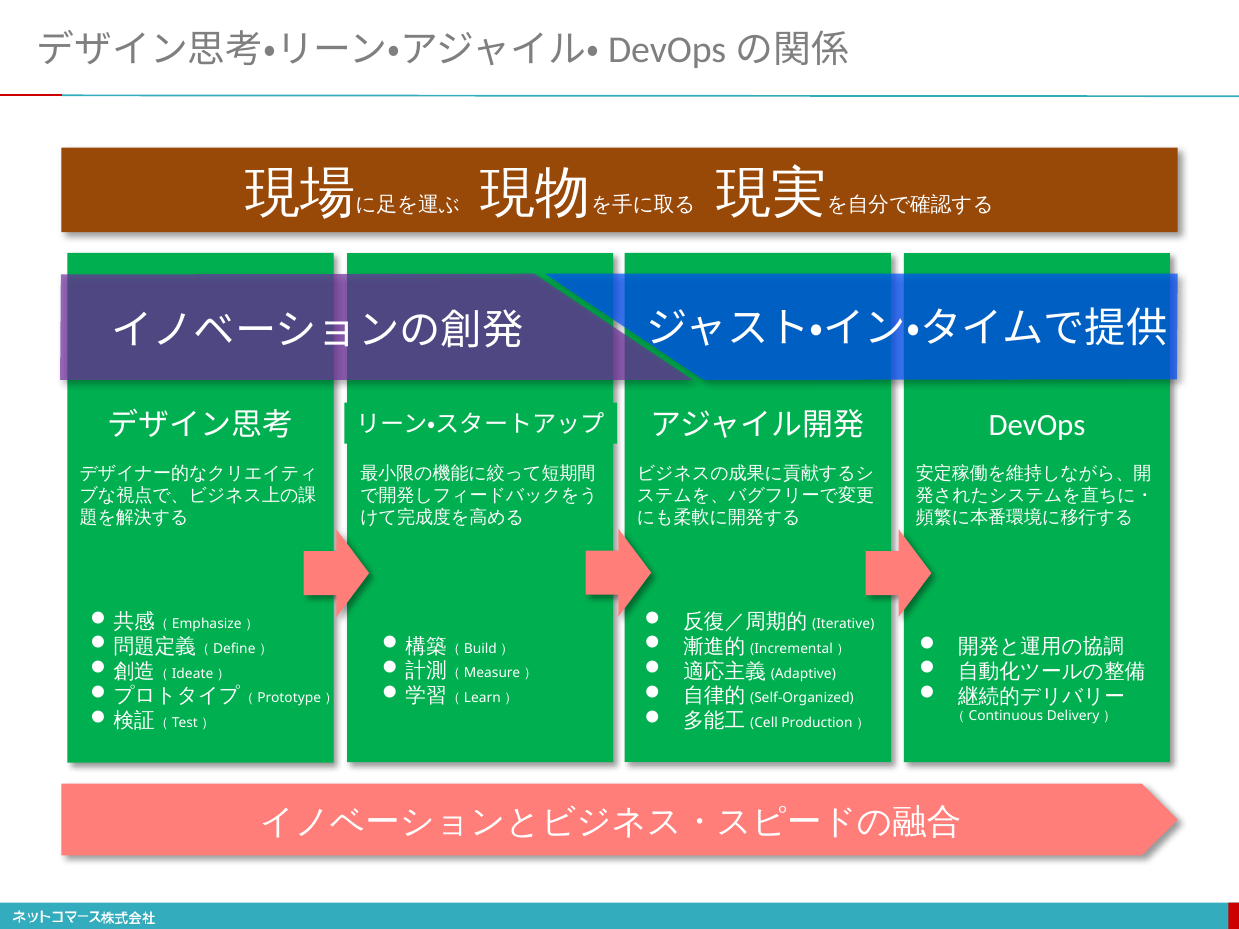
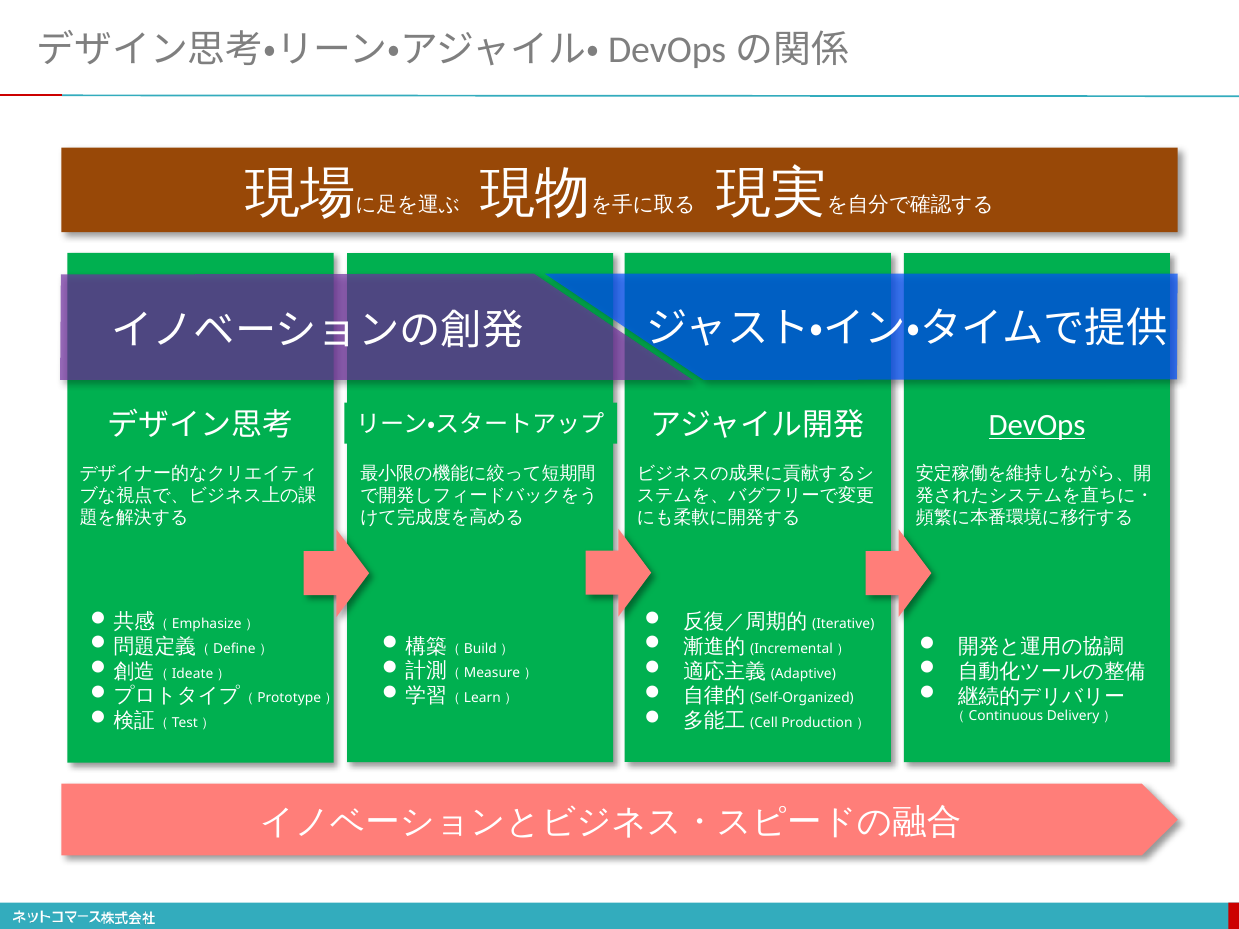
DevOps underline: none -> present (1037, 425)
